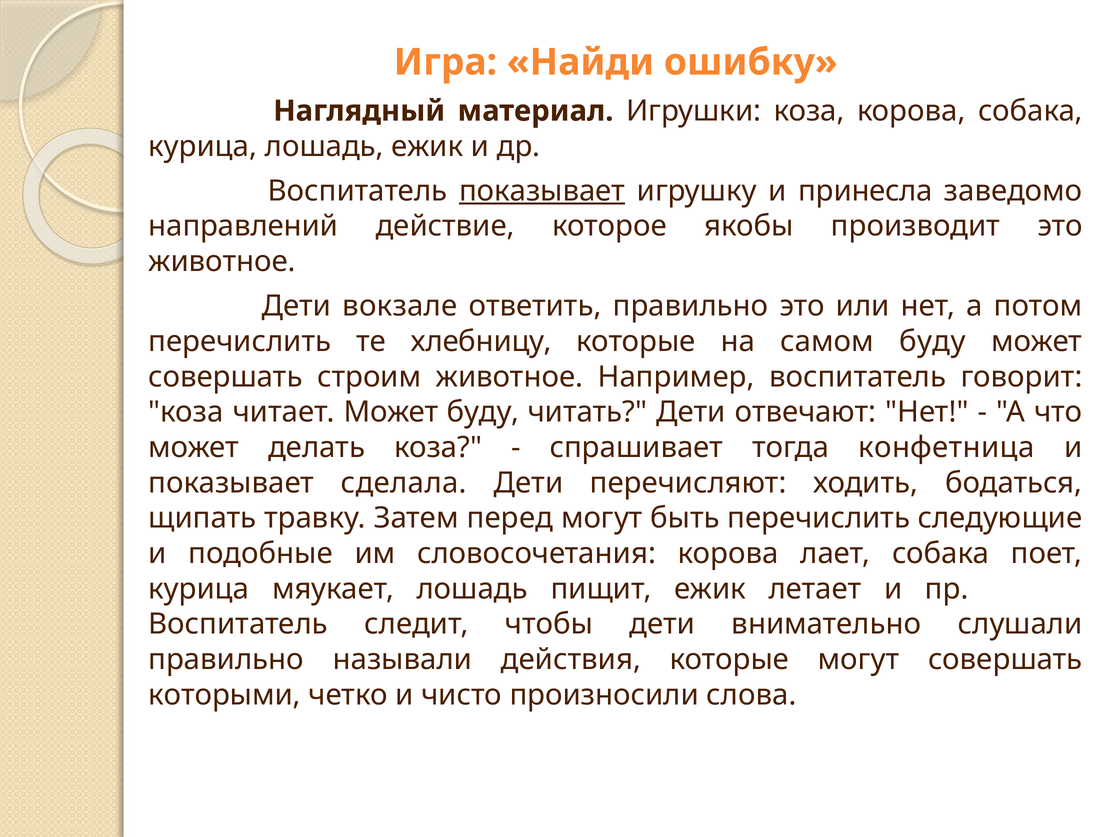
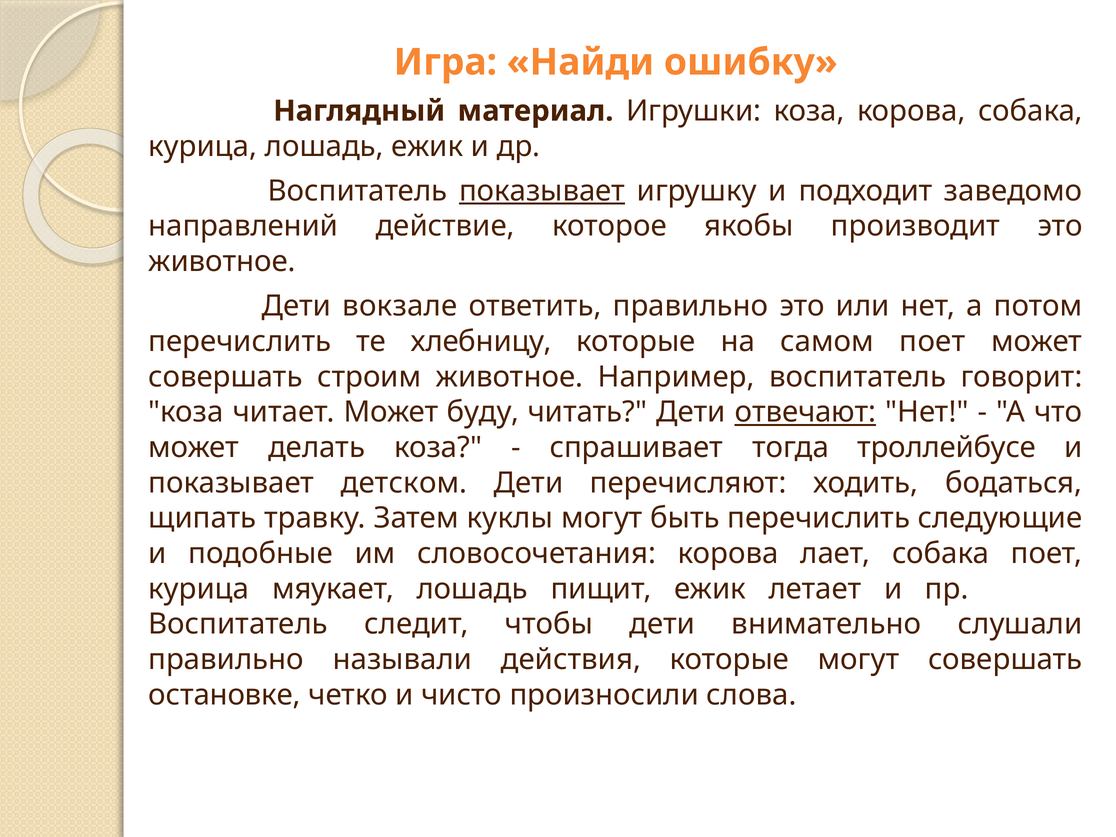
принесла: принесла -> подходит (866, 191)
самом буду: буду -> поет (932, 342)
отвечают underline: none -> present (805, 412)
конфетница: конфетница -> троллейбусе (947, 448)
сделала: сделала -> детском (404, 483)
перед: перед -> куклы (510, 518)
которыми: которыми -> остановке (225, 695)
